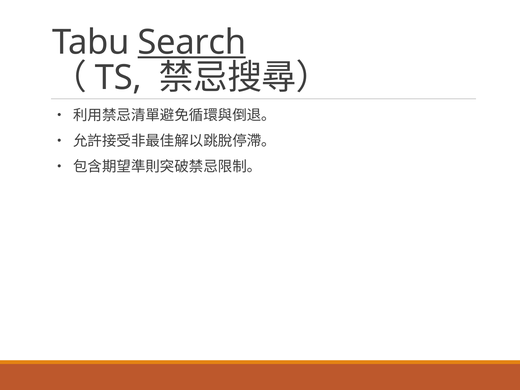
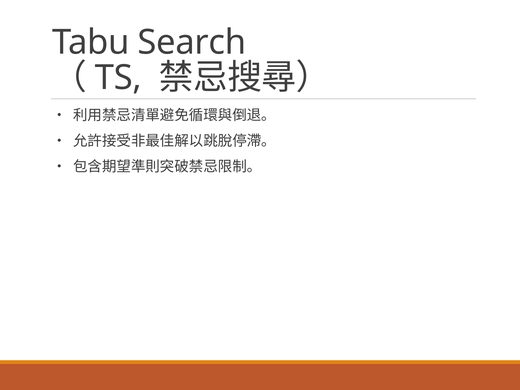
Search underline: present -> none (192, 42)
